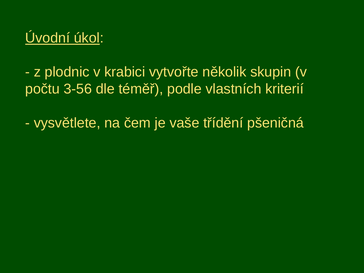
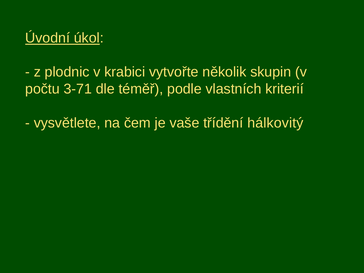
3-56: 3-56 -> 3-71 (78, 89)
pšeničná: pšeničná -> hálkovitý (275, 123)
